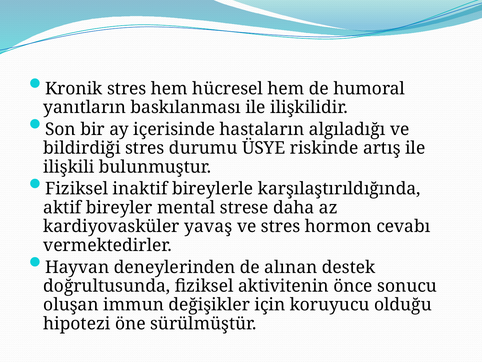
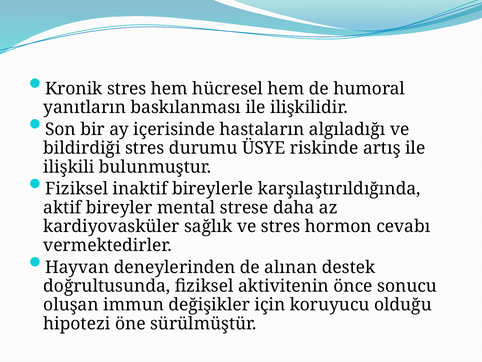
yavaş: yavaş -> sağlık (208, 226)
